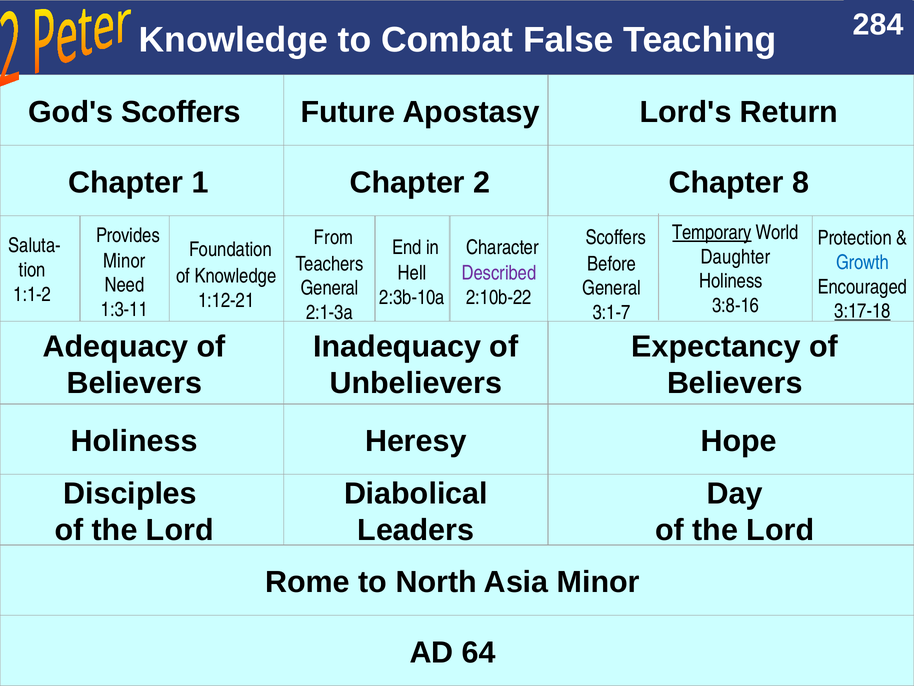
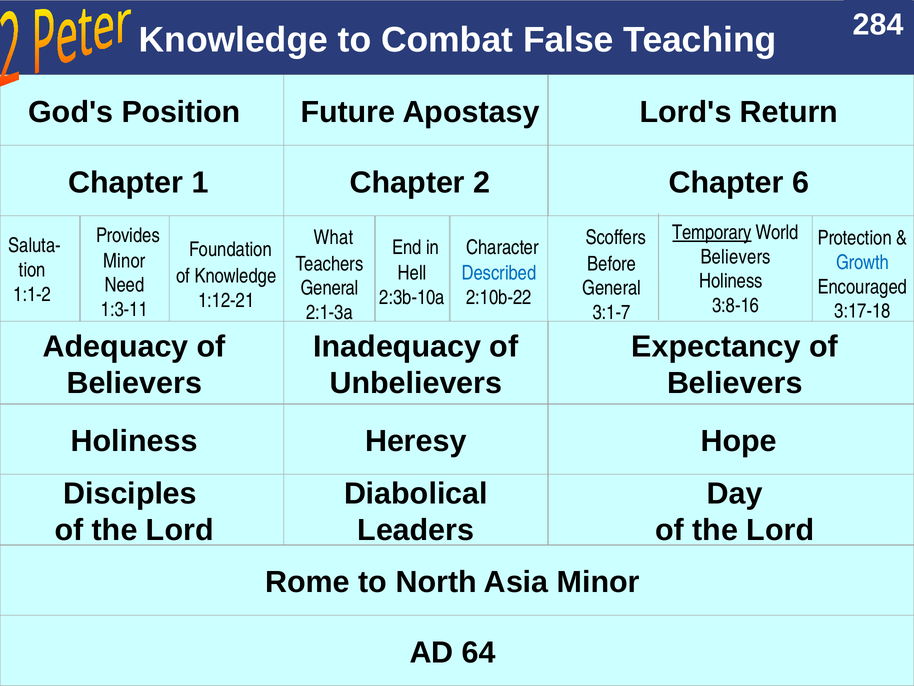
God's Scoffers: Scoffers -> Position (181, 112)
8: 8 -> 6 (801, 183)
From: From -> What (334, 237)
Daughter: Daughter -> Believers (736, 257)
Described colour: purple -> blue (499, 273)
3:17-18 underline: present -> none (863, 311)
